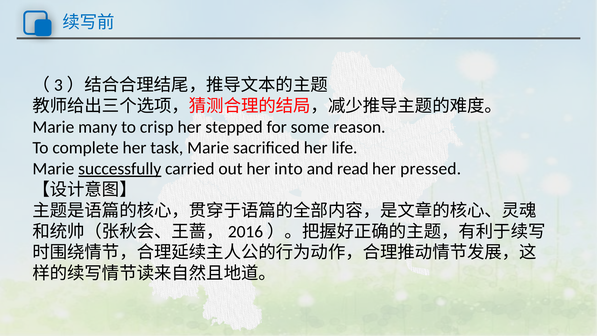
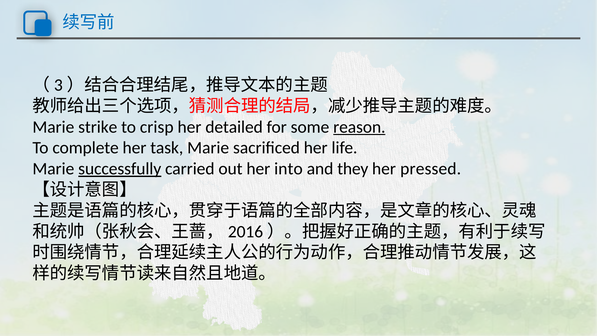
many: many -> strike (98, 127)
stepped: stepped -> detailed (234, 127)
reason underline: none -> present (359, 127)
read: read -> they (353, 169)
